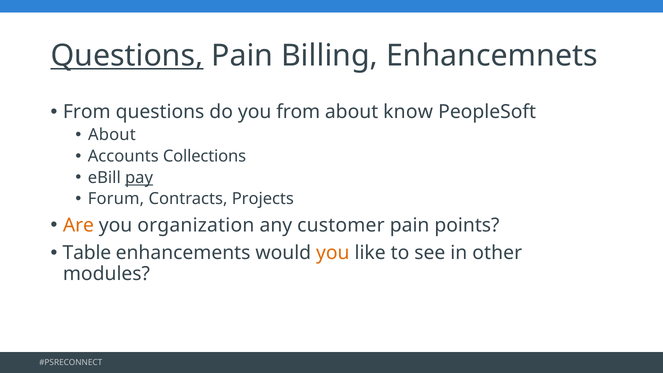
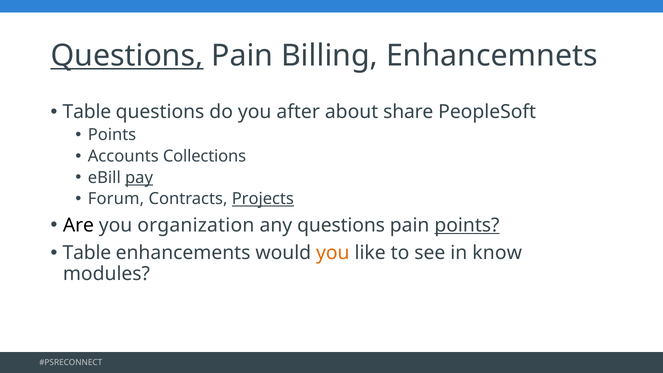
From: From -> Table (87, 112)
you from: from -> after (298, 112)
know: know -> share (408, 112)
About: About -> Points (112, 135)
Projects underline: none -> present (263, 199)
Are colour: orange -> black (78, 225)
any customer: customer -> questions (341, 225)
points underline: none -> present (467, 225)
other: other -> know (497, 253)
